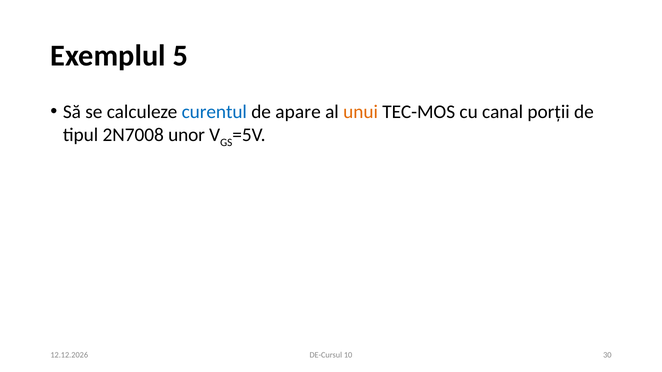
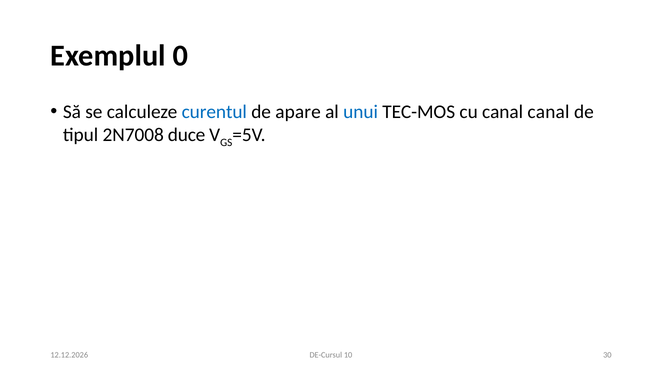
5: 5 -> 0 (180, 56)
unui colour: orange -> blue (361, 112)
canal porții: porții -> canal (548, 112)
unor: unor -> duce (187, 135)
